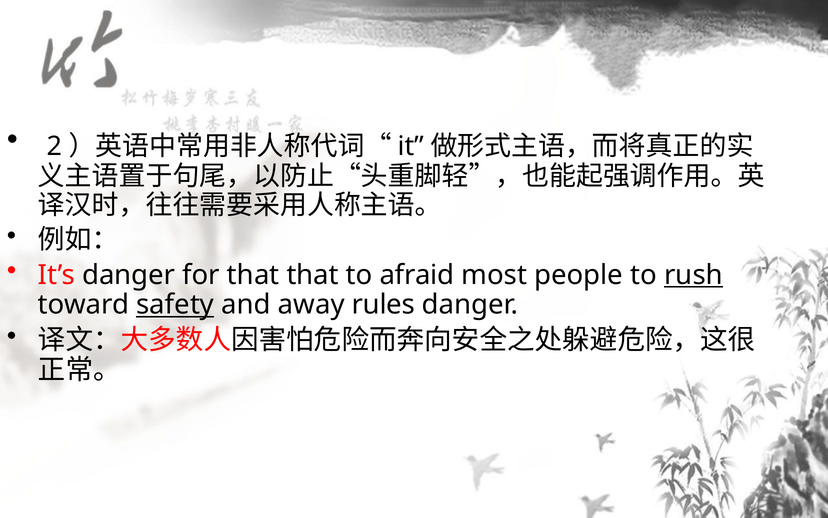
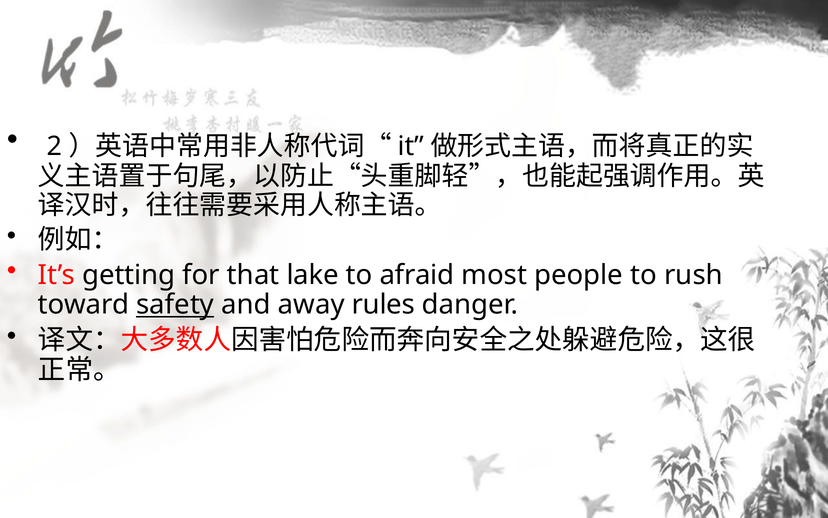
It’s danger: danger -> getting (129, 275)
that that: that -> lake (313, 275)
rush underline: present -> none (693, 275)
